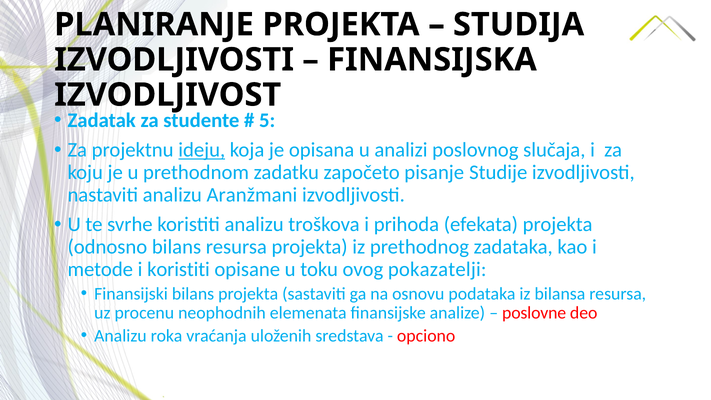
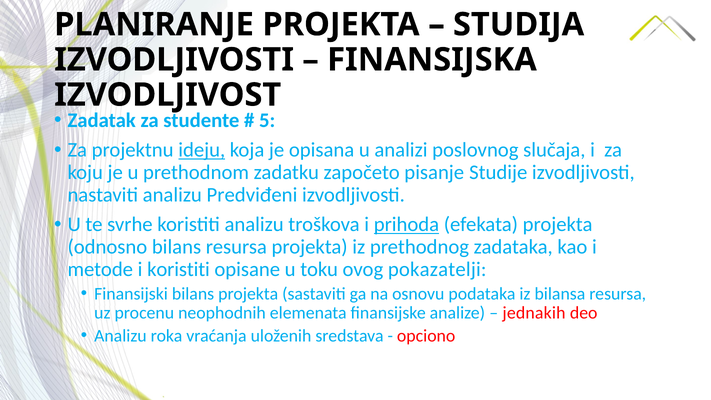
Aranžmani: Aranžmani -> Predviđeni (252, 195)
prihoda underline: none -> present (406, 224)
poslovne: poslovne -> jednakih (534, 313)
